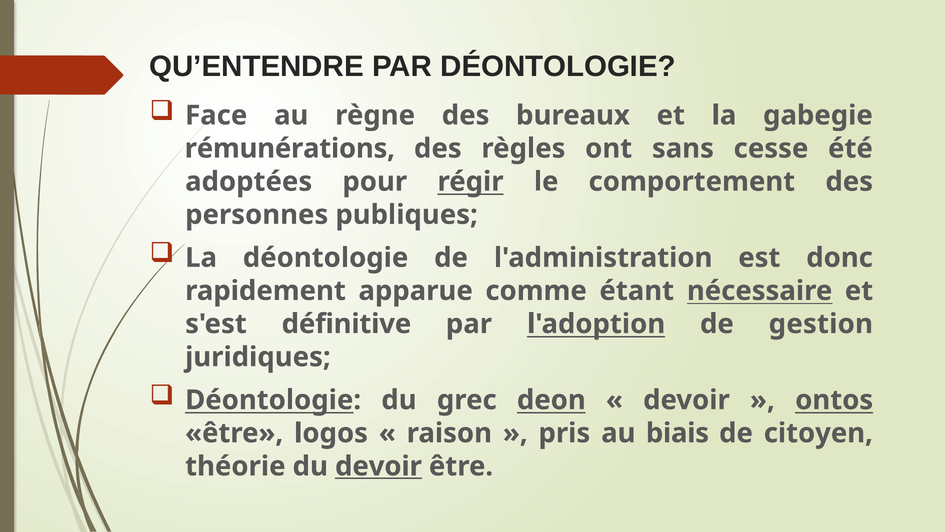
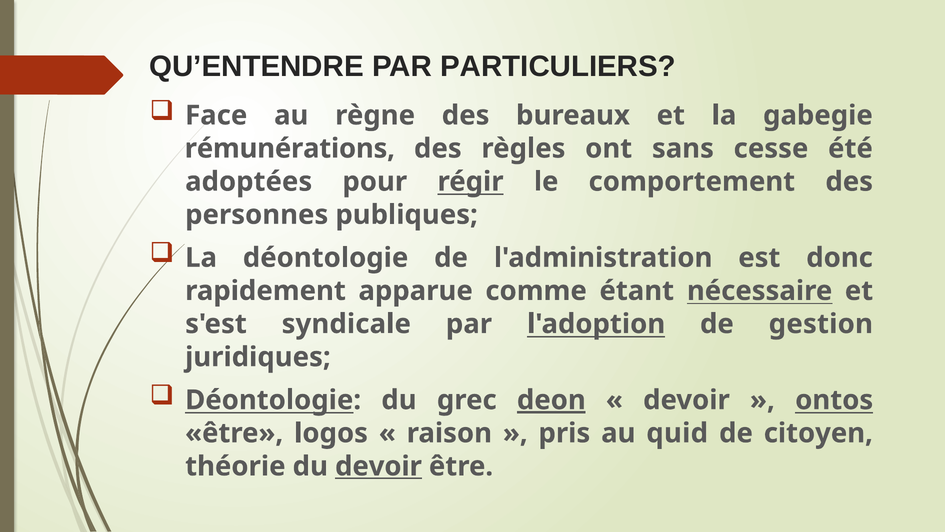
PAR DÉONTOLOGIE: DÉONTOLOGIE -> PARTICULIERS (558, 67)
définitive: définitive -> syndicale (346, 324)
deon underline: none -> present (551, 400)
biais: biais -> quid (677, 433)
